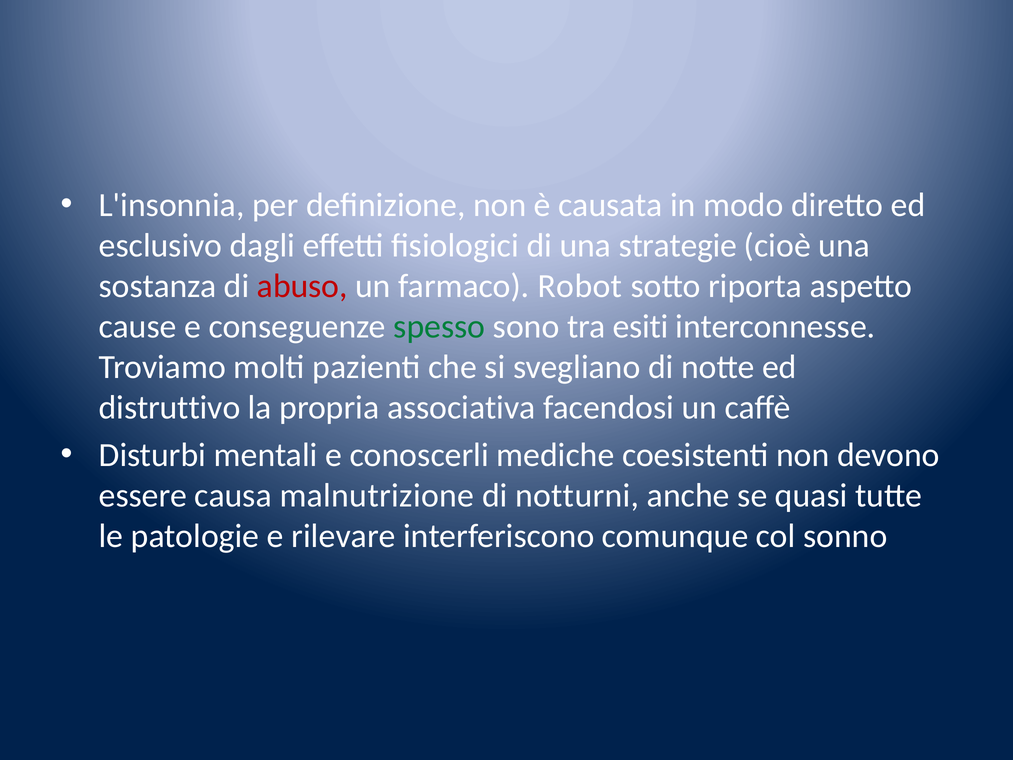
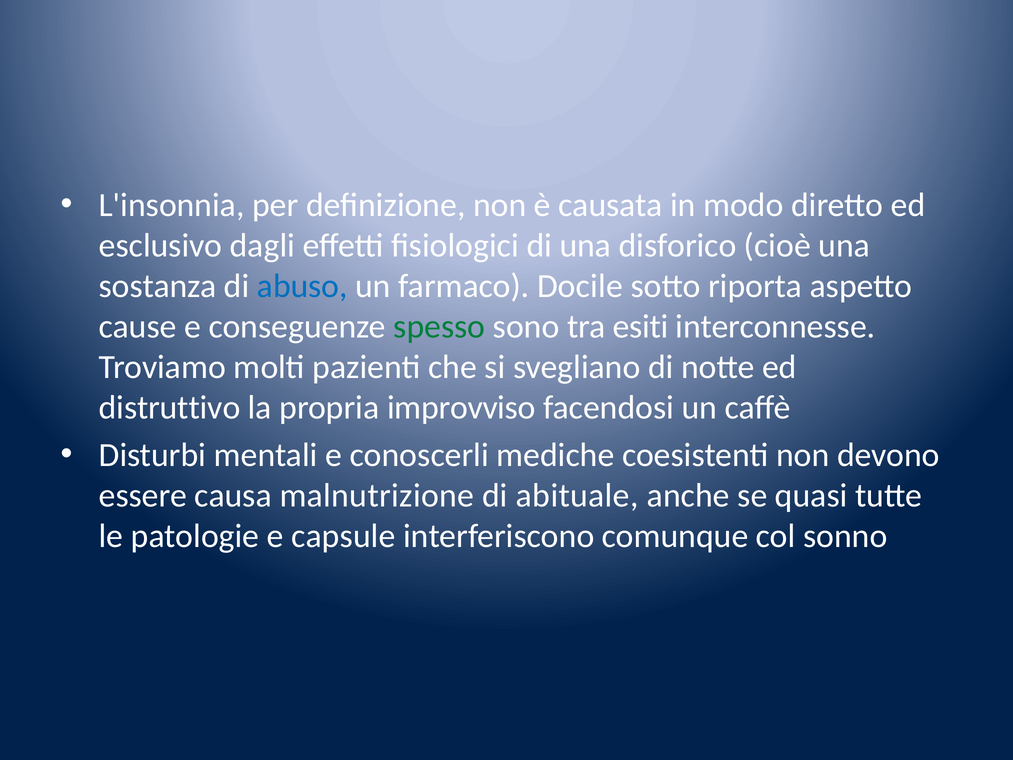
strategie: strategie -> disforico (678, 245)
abuso colour: red -> blue (302, 286)
Robot: Robot -> Docile (580, 286)
associativa: associativa -> improvviso (461, 408)
notturni: notturni -> abituale (577, 495)
rilevare: rilevare -> capsule (343, 536)
